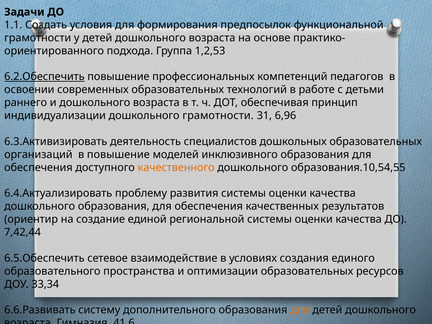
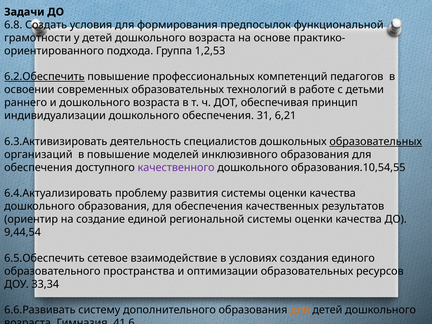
1.1: 1.1 -> 6.8 (13, 25)
дошкольного грамотности: грамотности -> обеспечения (218, 116)
6,96: 6,96 -> 6,21 (286, 116)
образовательных underline: none -> present (376, 142)
качественного colour: orange -> purple (176, 167)
7,42,44: 7,42,44 -> 9,44,54 (23, 232)
